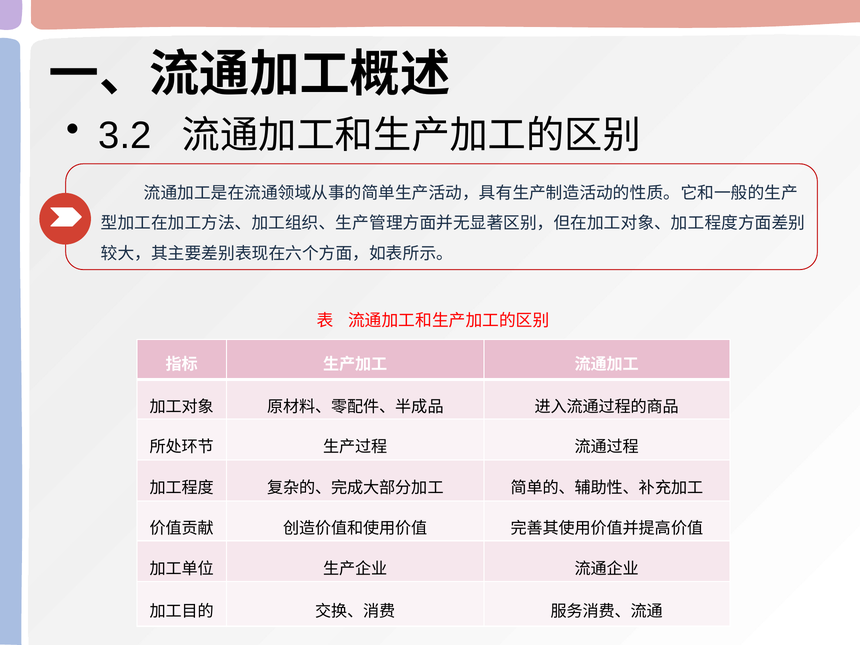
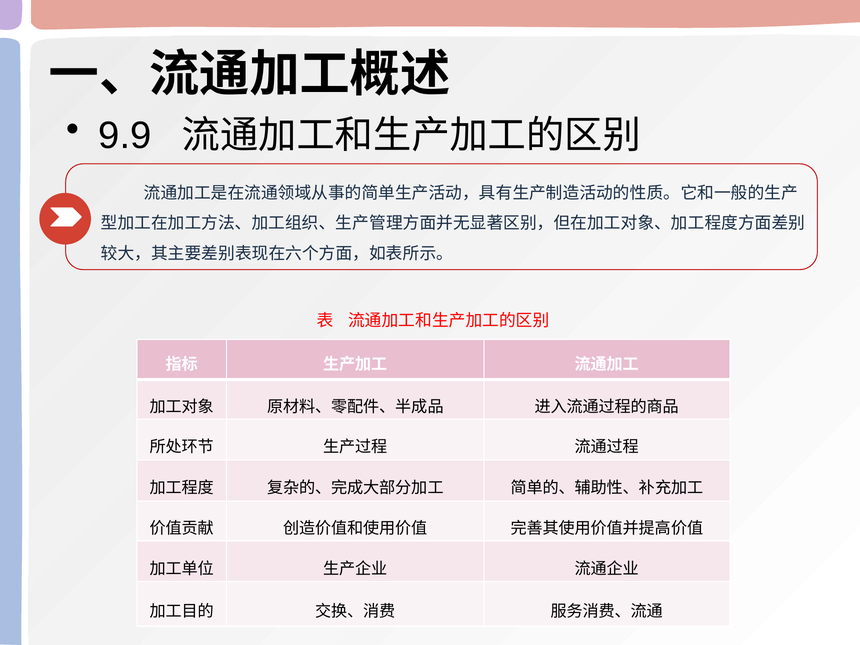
3.2: 3.2 -> 9.9 (125, 136)
